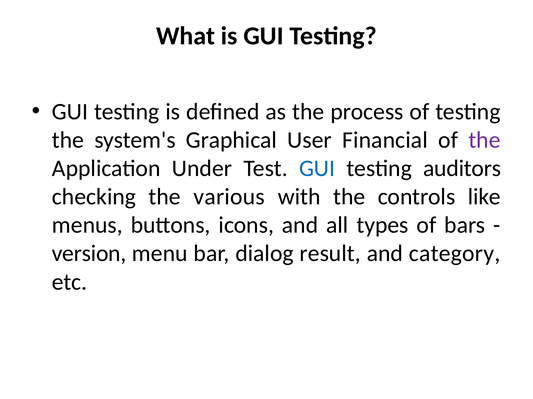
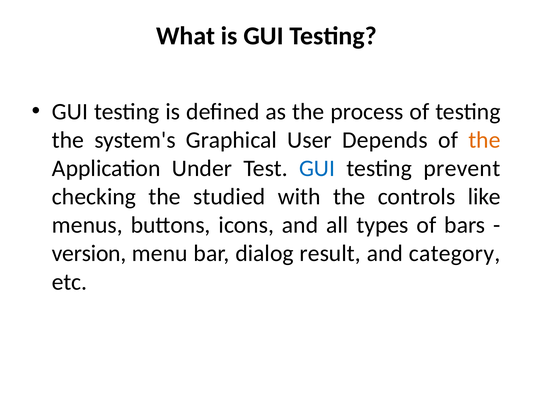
Financial: Financial -> Depends (385, 140)
the colour: purple -> orange (484, 140)
auditors: auditors -> prevent (462, 169)
various: various -> studied (229, 197)
